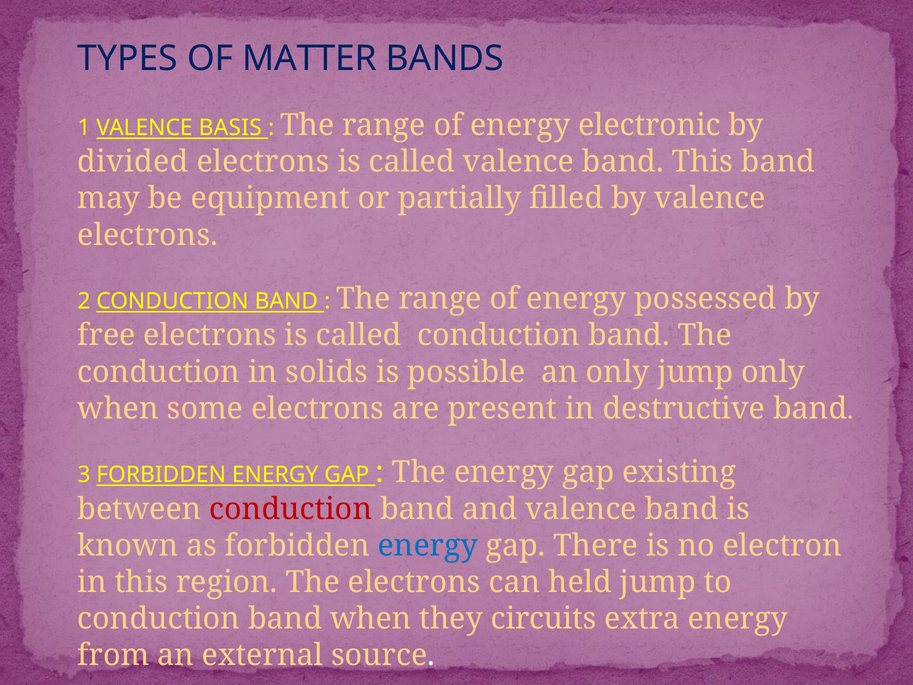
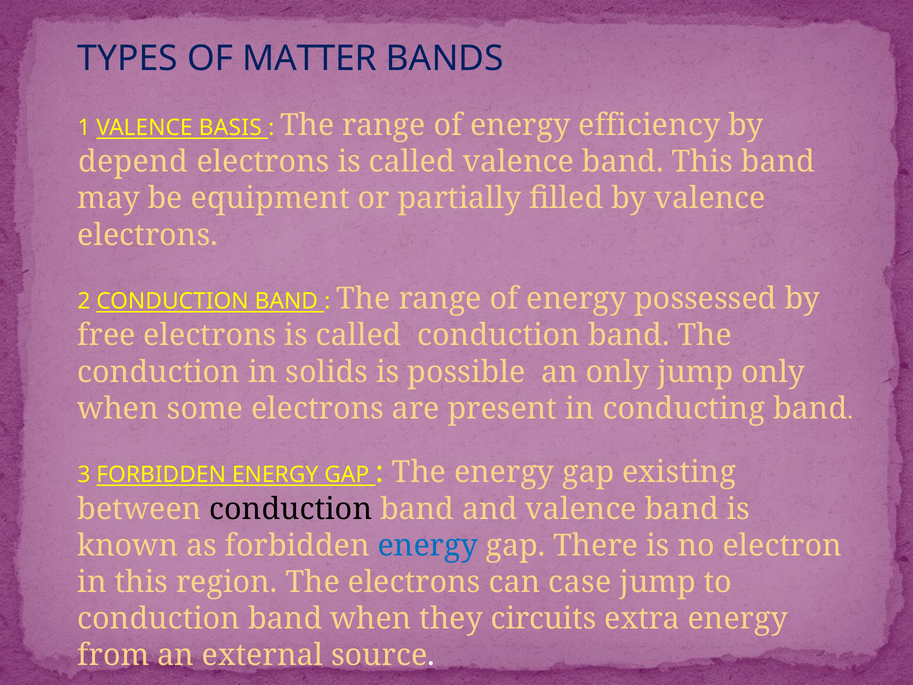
electronic: electronic -> efficiency (649, 125)
divided: divided -> depend (133, 162)
destructive: destructive -> conducting (684, 408)
conduction colour: red -> black (291, 509)
held: held -> case (580, 582)
